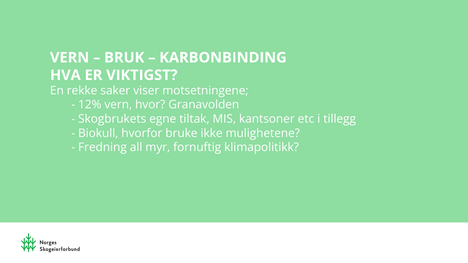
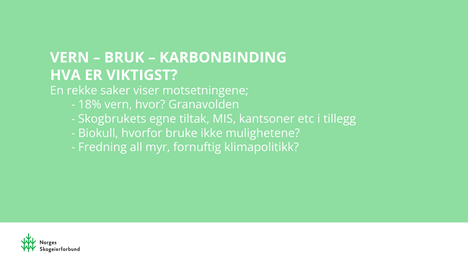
12%: 12% -> 18% (90, 105)
